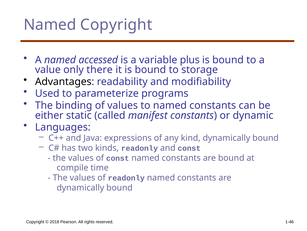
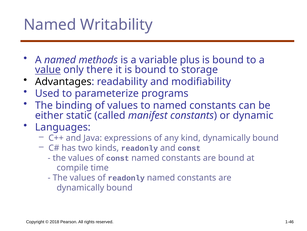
Named Copyright: Copyright -> Writability (116, 25)
accessed: accessed -> methods (98, 60)
value underline: none -> present (48, 70)
